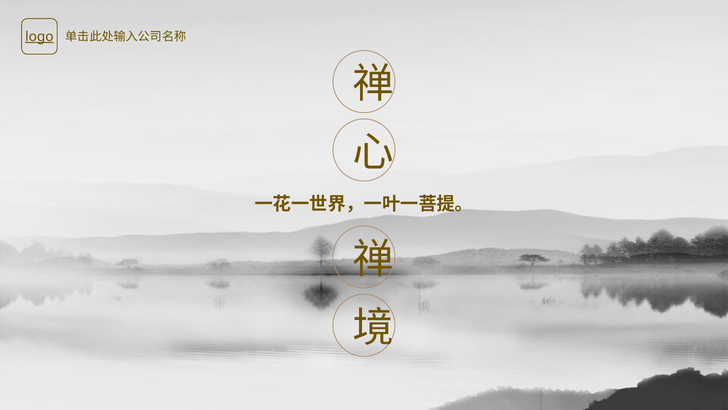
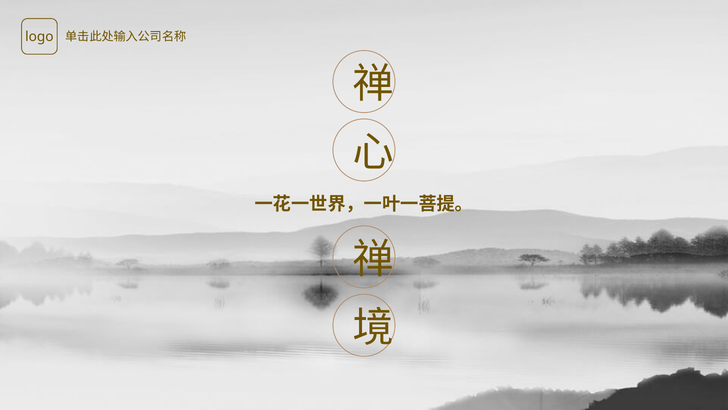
logo underline: present -> none (39, 37)
